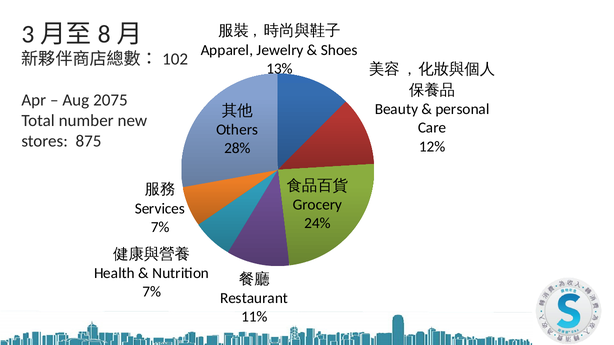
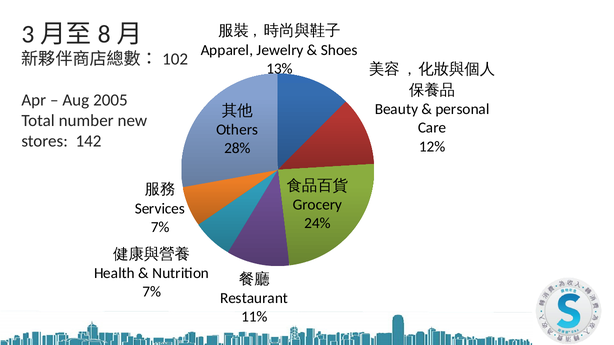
2075: 2075 -> 2005 (110, 100)
875: 875 -> 142 (89, 141)
